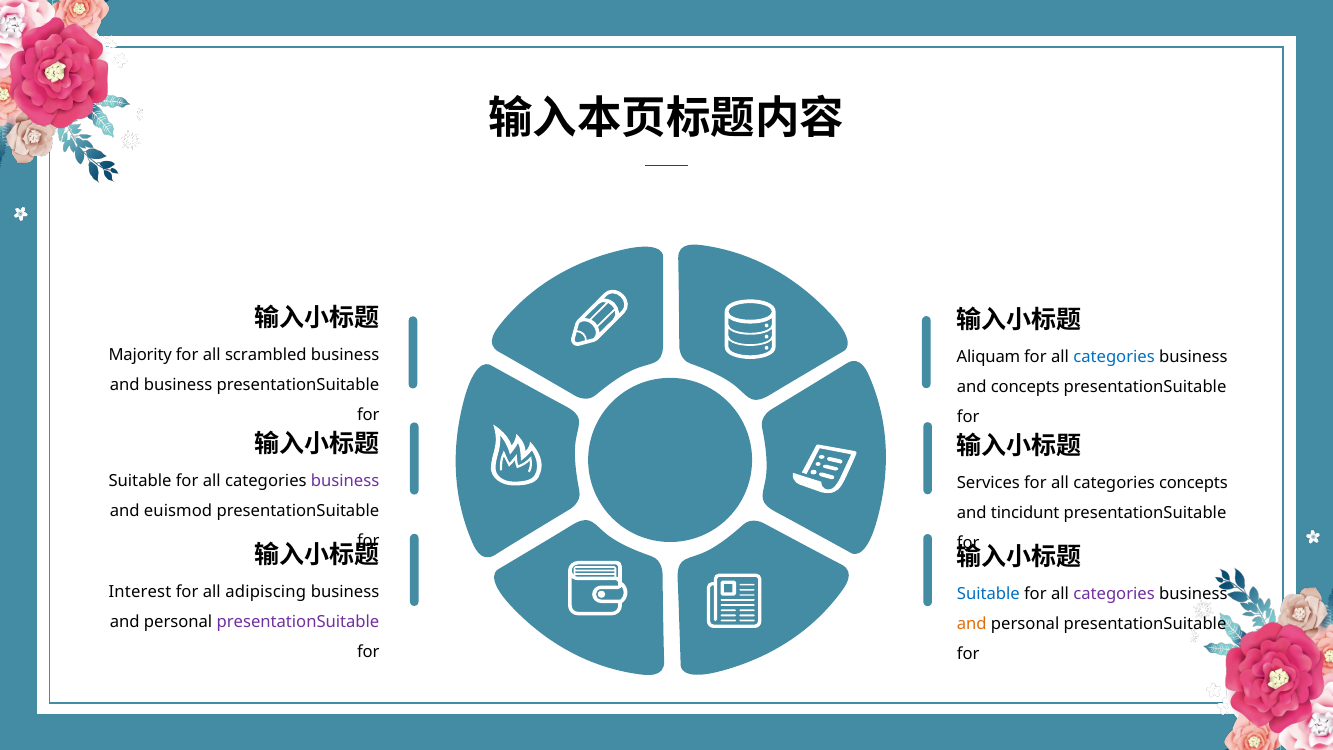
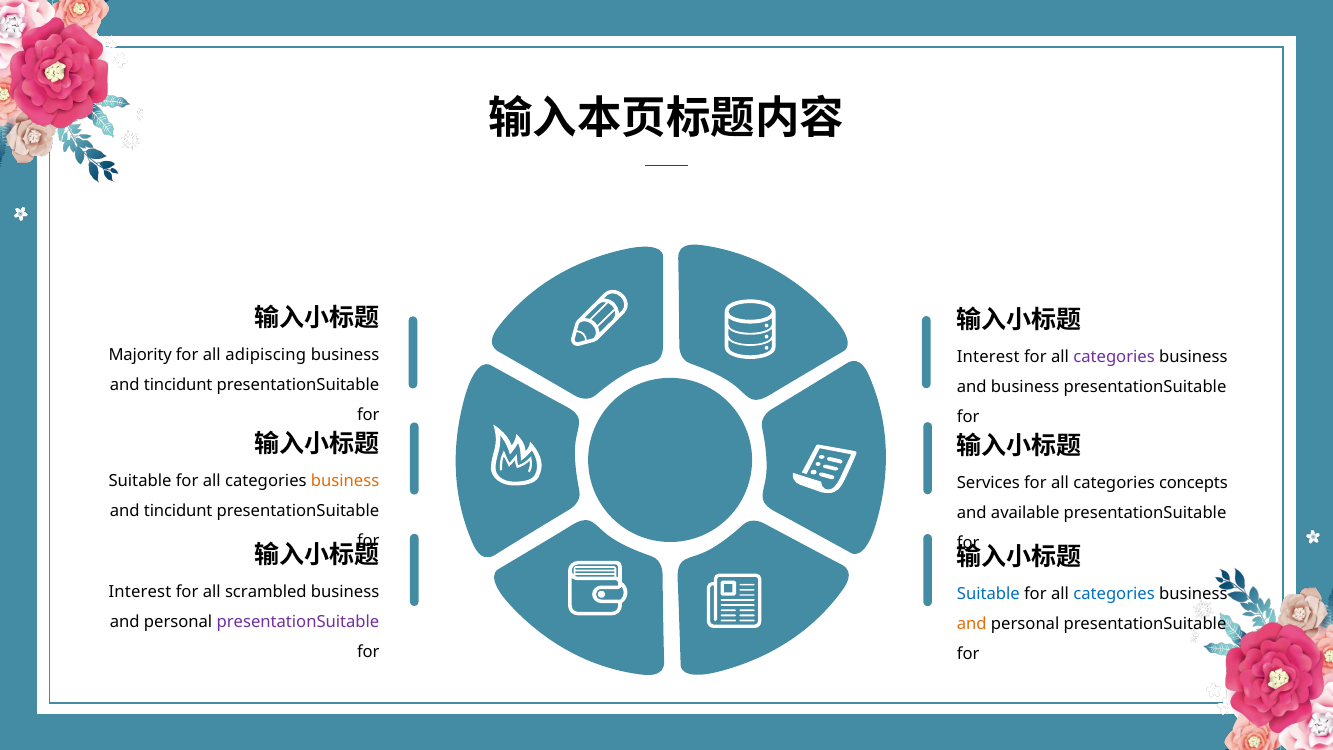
scrambled: scrambled -> adipiscing (266, 355)
Aliquam: Aliquam -> Interest (988, 357)
categories colour: blue -> purple (1114, 357)
business: business -> tincidunt (178, 385)
and concepts: concepts -> business (1025, 387)
business colour: purple -> orange (345, 481)
euismod: euismod -> tincidunt (178, 511)
tincidunt: tincidunt -> available (1025, 513)
adipiscing: adipiscing -> scrambled (266, 592)
categories colour: purple -> blue (1114, 594)
